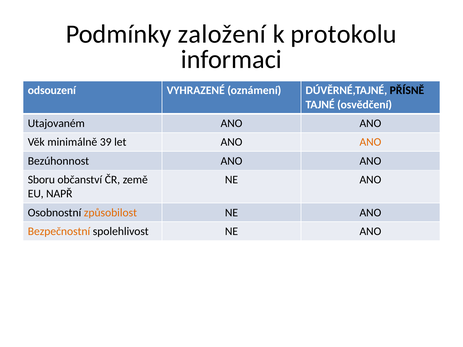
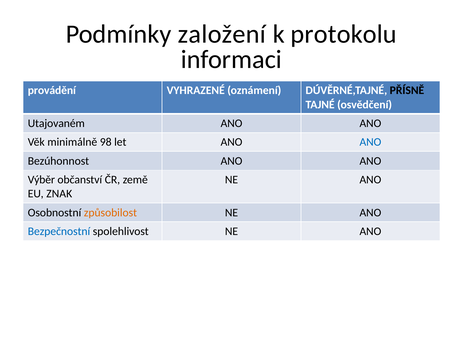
odsouzení: odsouzení -> provádění (52, 91)
39: 39 -> 98 (106, 142)
ANO colour: orange -> blue (370, 142)
Sboru: Sboru -> Výběr (41, 180)
NAPŘ: NAPŘ -> ZNAK (59, 194)
Bezpečnostní colour: orange -> blue (59, 231)
